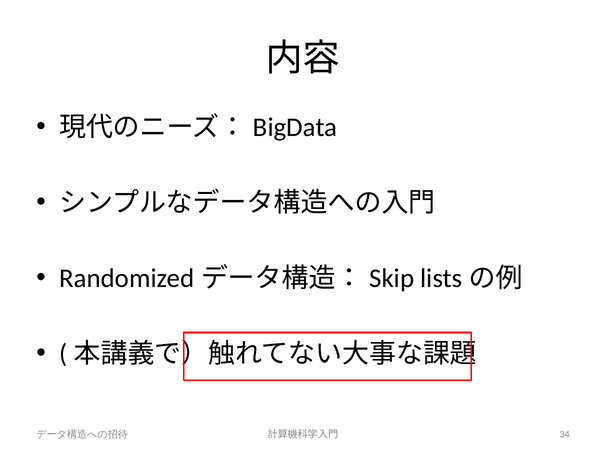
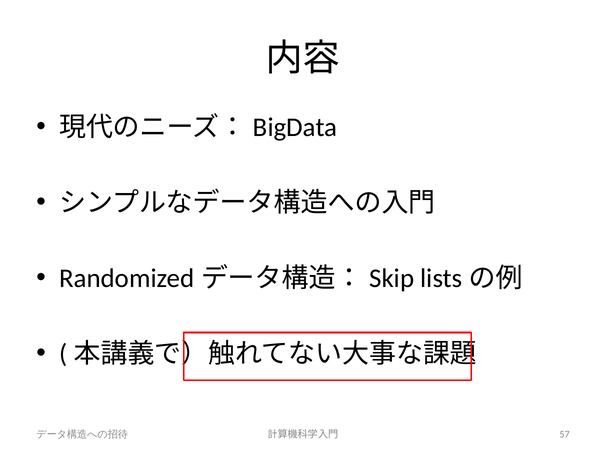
34: 34 -> 57 (565, 434)
